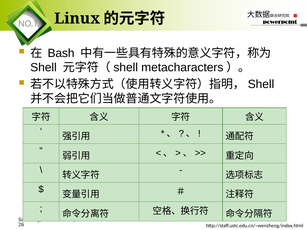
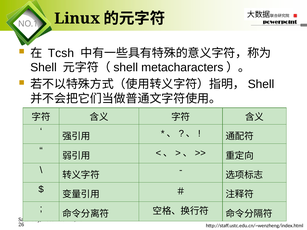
Bash: Bash -> Tcsh (61, 53)
